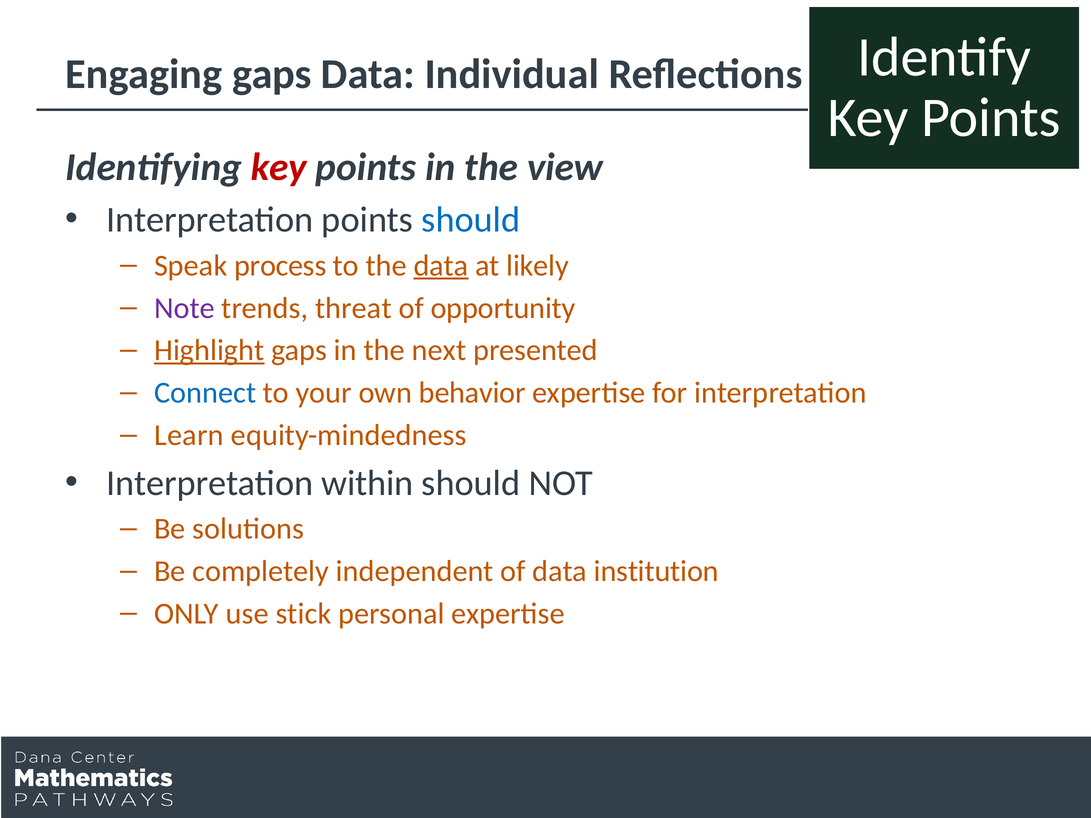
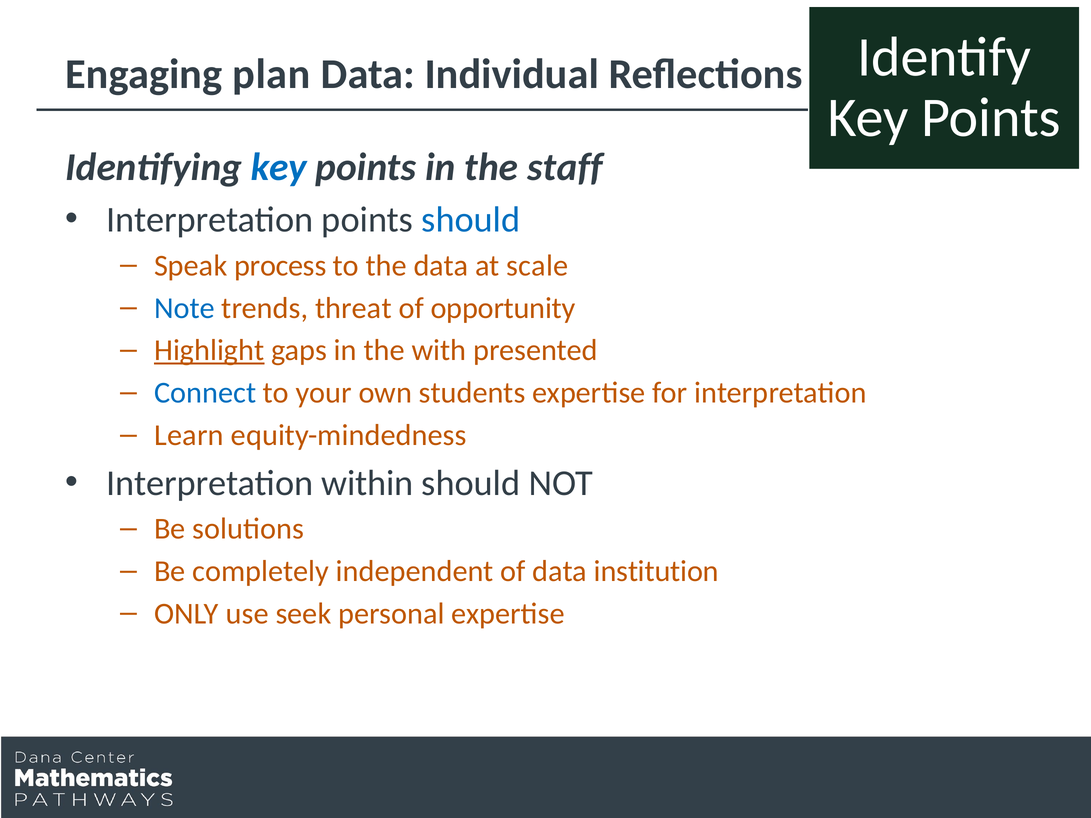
Engaging gaps: gaps -> plan (271, 74)
key colour: red -> blue (279, 167)
view: view -> staff (565, 167)
data underline: present -> none (441, 266)
likely: likely -> scale (537, 266)
Note colour: purple -> blue (184, 308)
next: next -> with (439, 351)
behavior: behavior -> students (472, 393)
stick: stick -> seek (303, 614)
